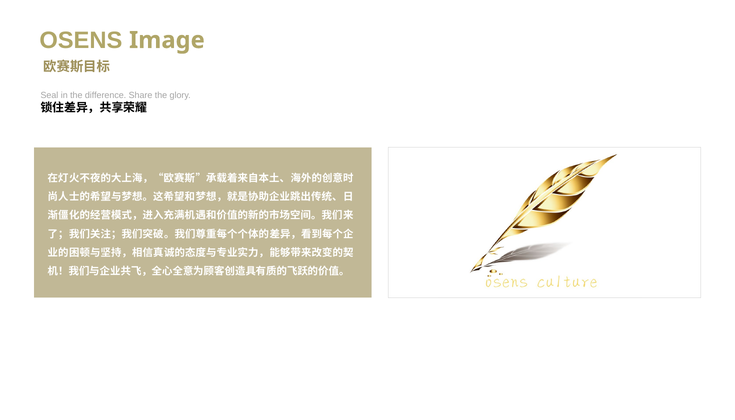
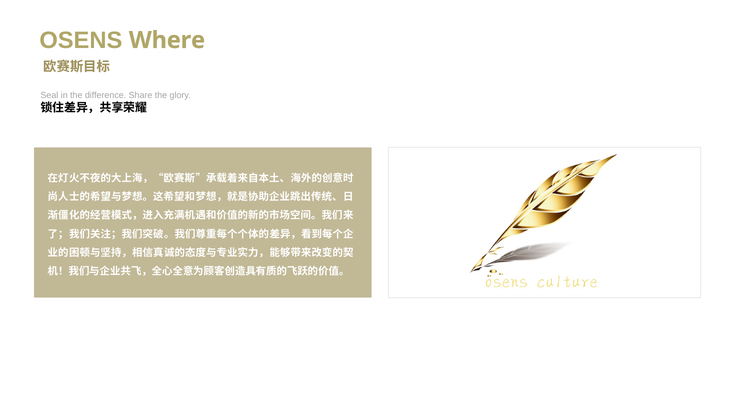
Image: Image -> Where (167, 40)
